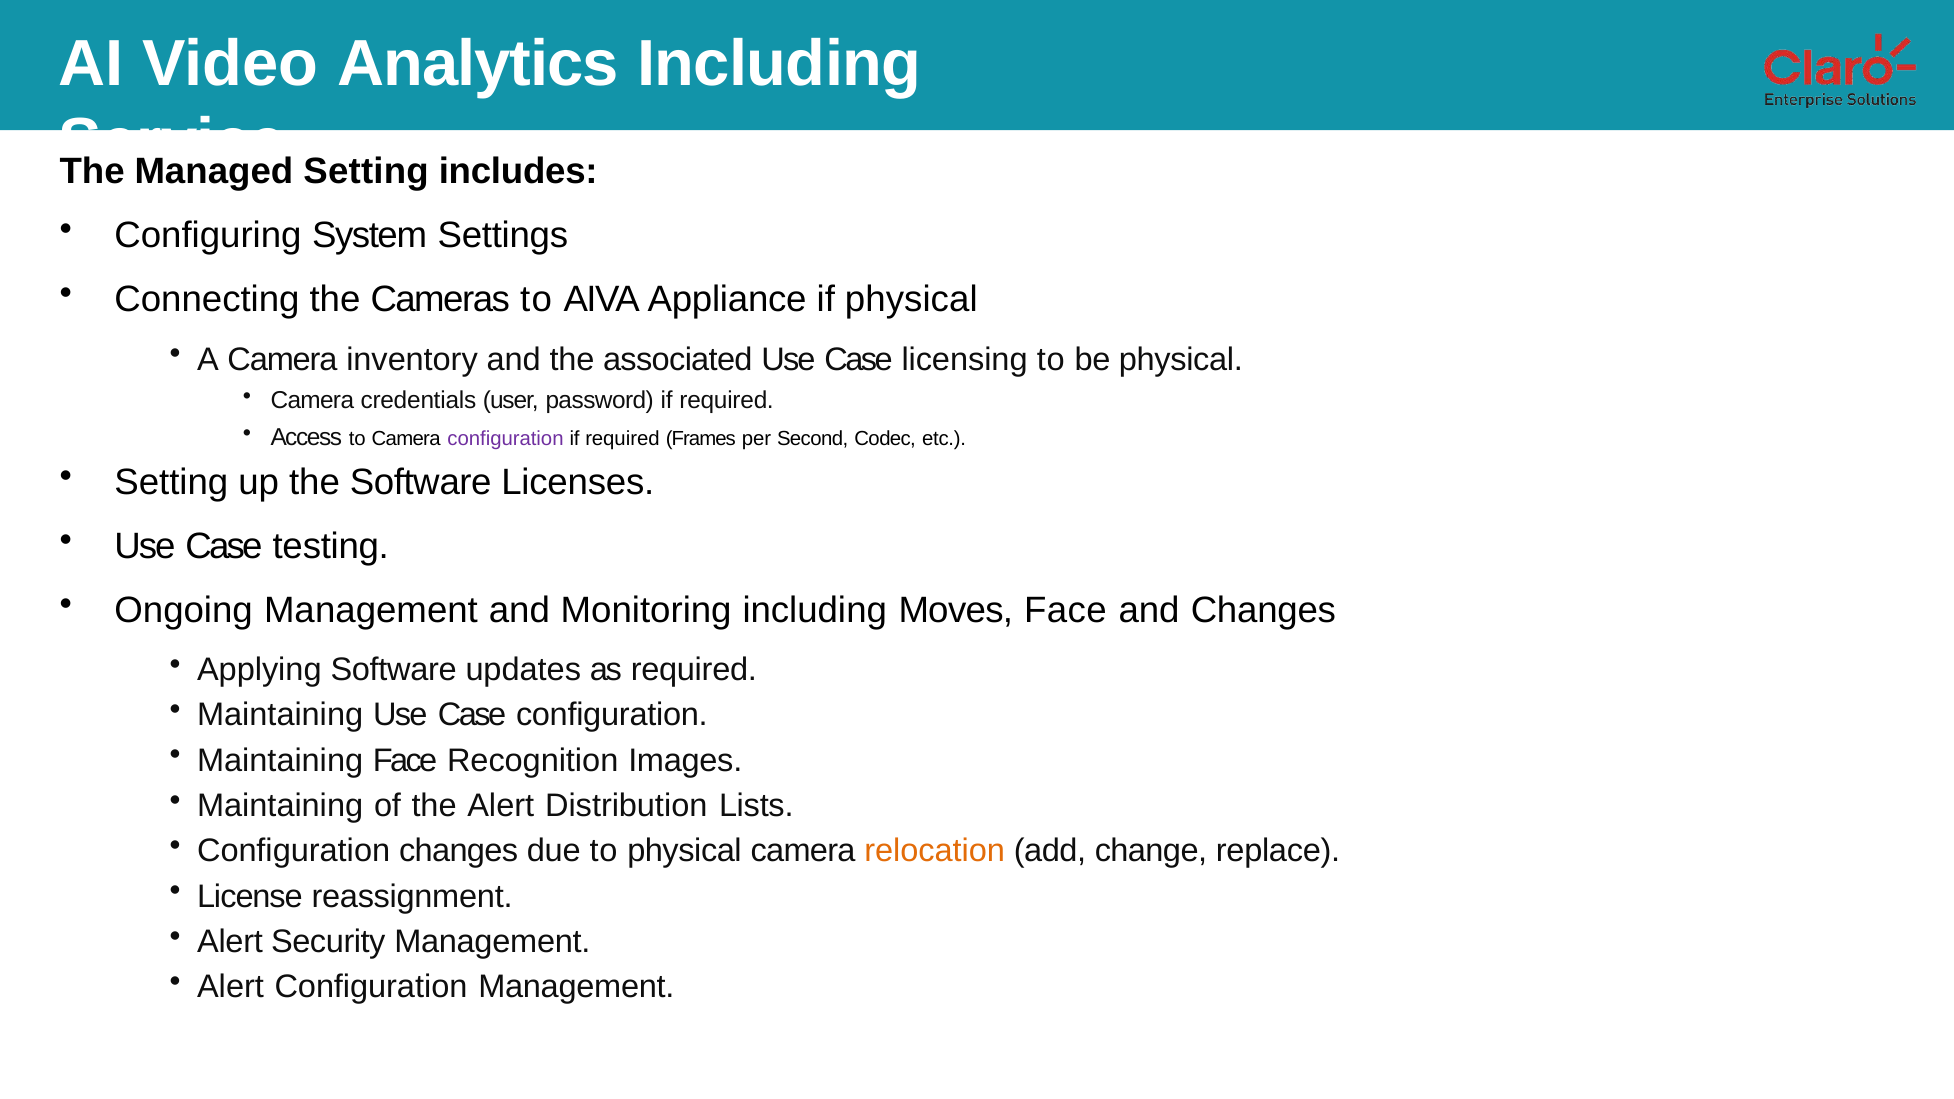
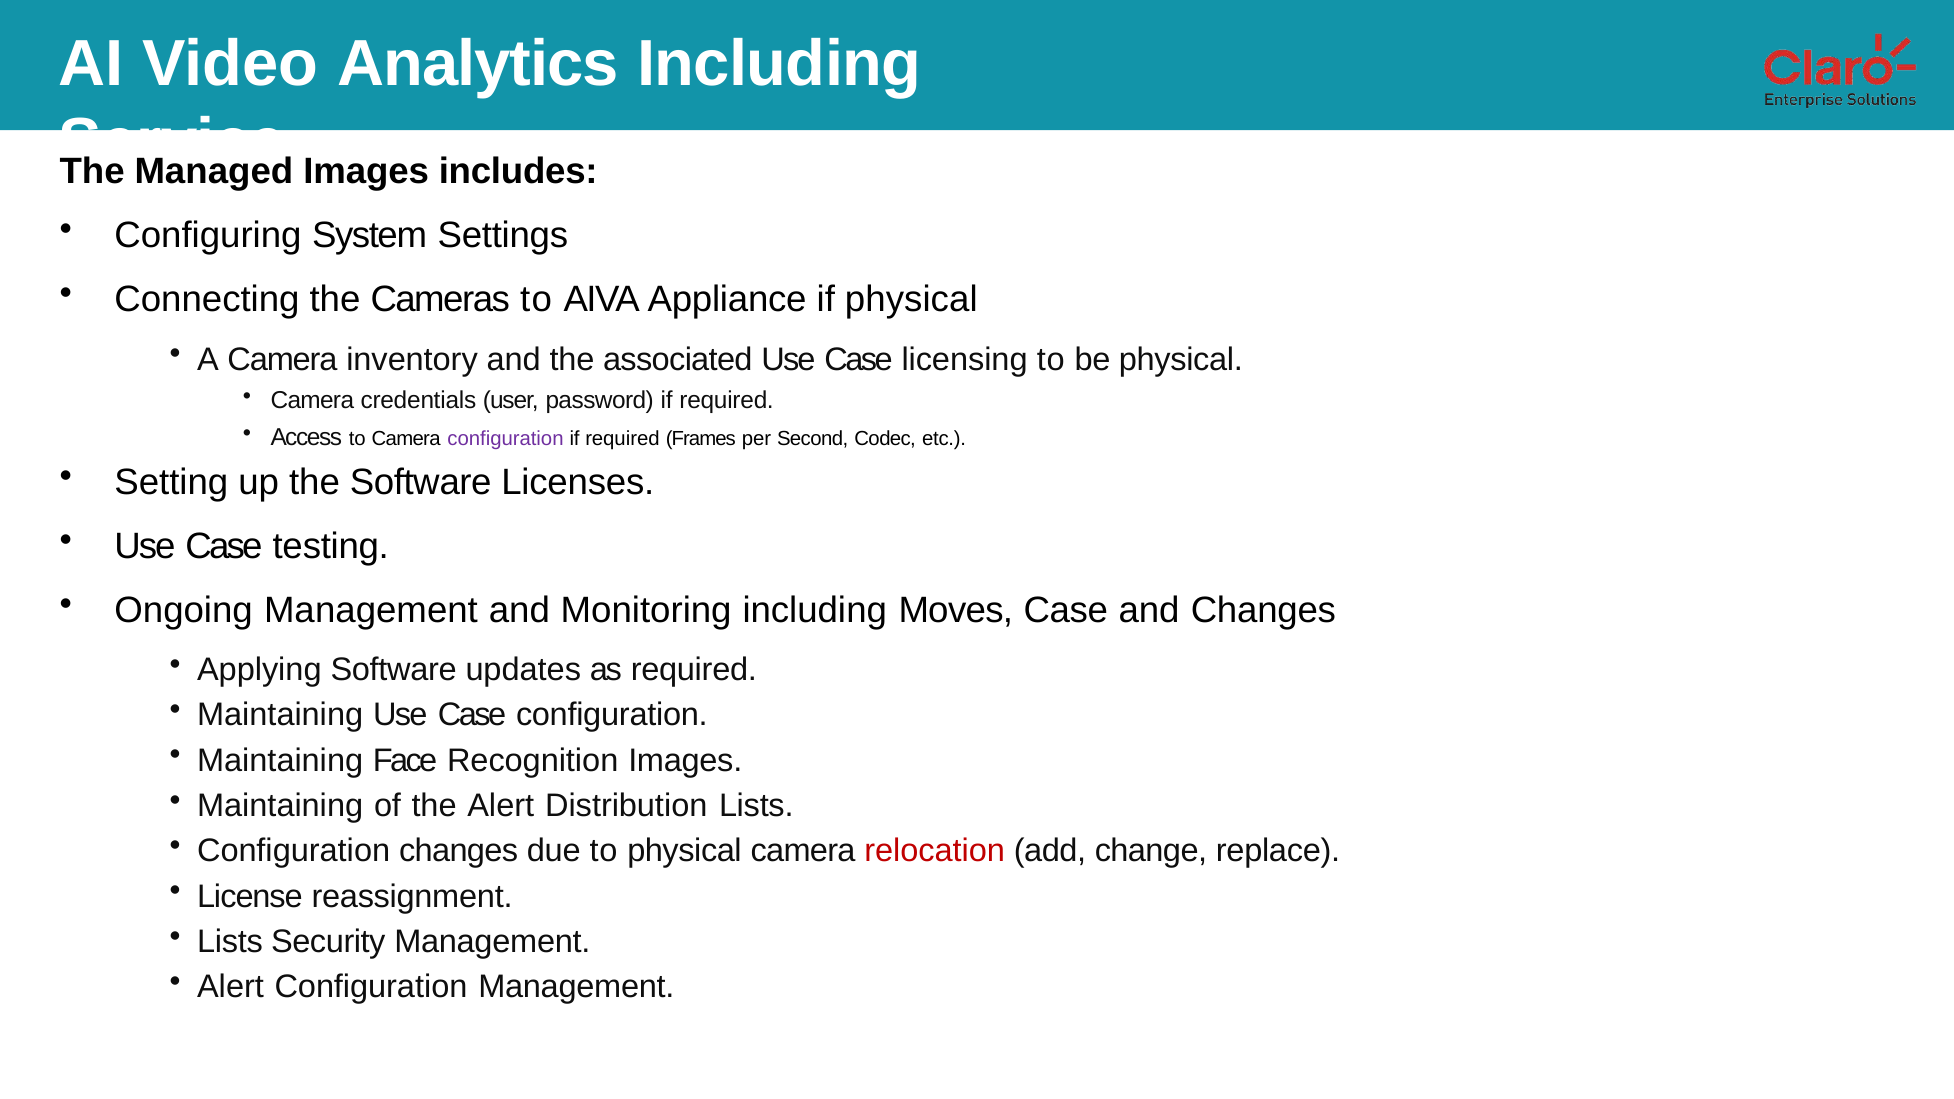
Setting: Setting -> Images (366, 172)
Moves Face: Face -> Case (1066, 610)
relocation colour: orange -> red (935, 851)
Alert: Alert -> Lists (230, 942)
